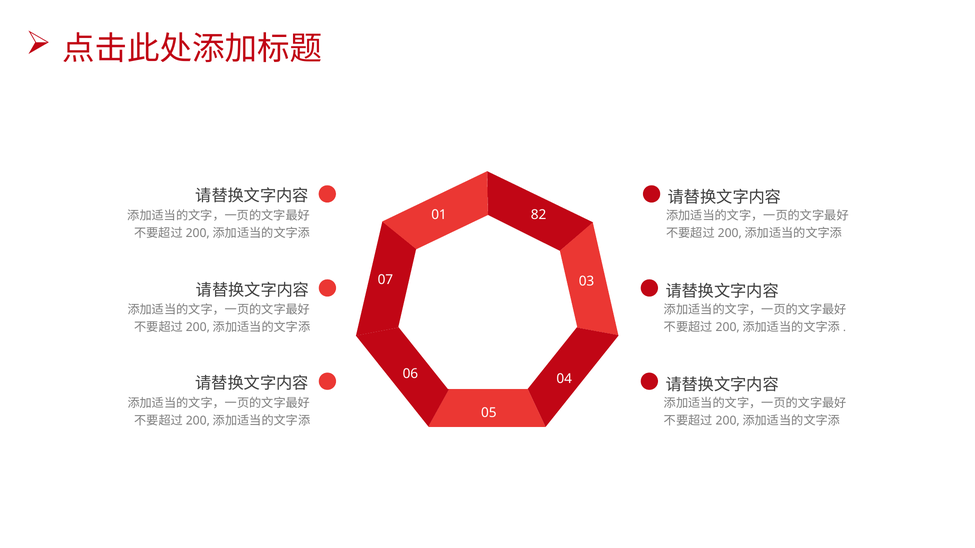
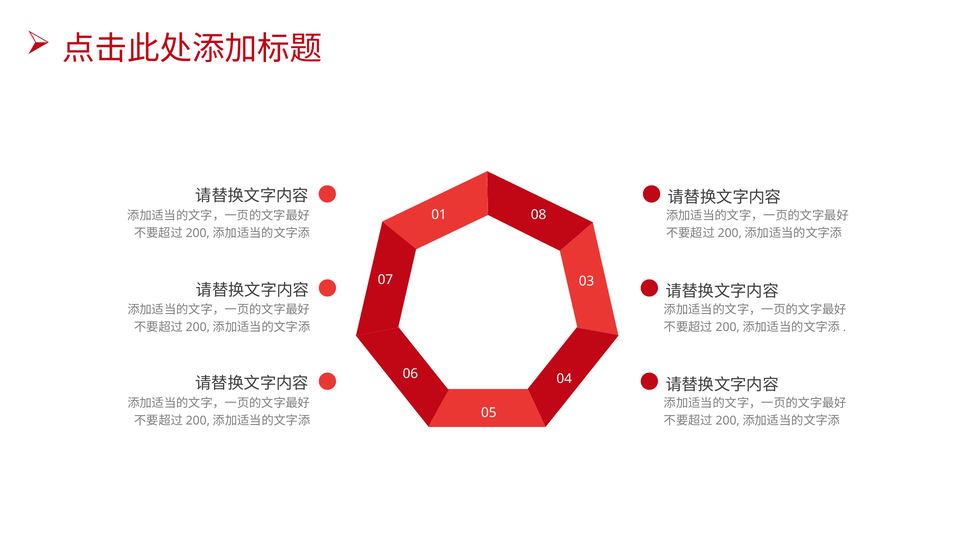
82: 82 -> 08 (539, 215)
